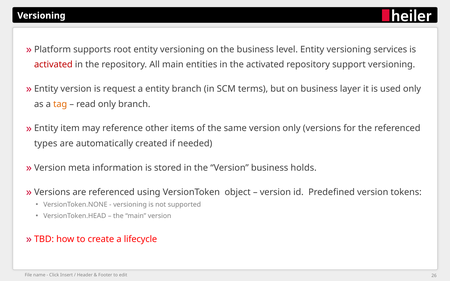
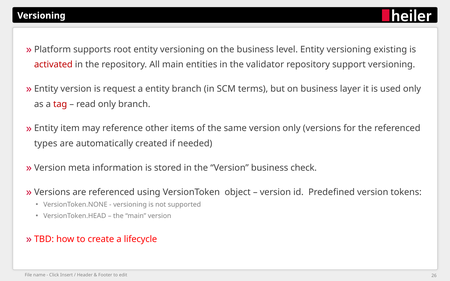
services: services -> existing (390, 49)
the activated: activated -> validator (265, 65)
tag colour: orange -> red (60, 104)
holds: holds -> check (304, 168)
